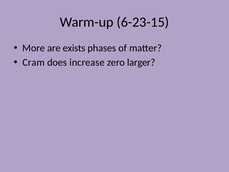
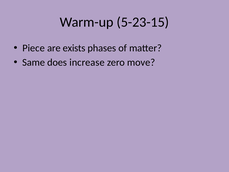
6-23-15: 6-23-15 -> 5-23-15 (143, 22)
More: More -> Piece (34, 48)
Cram: Cram -> Same (34, 62)
larger: larger -> move (141, 62)
